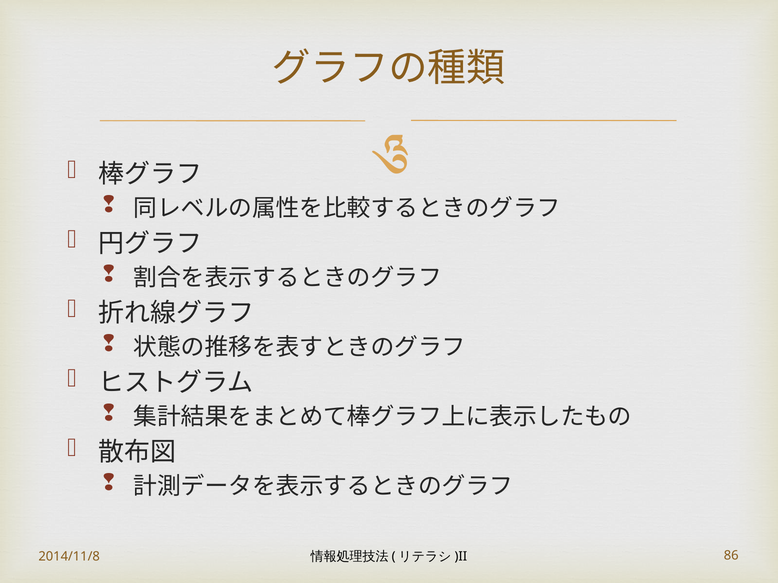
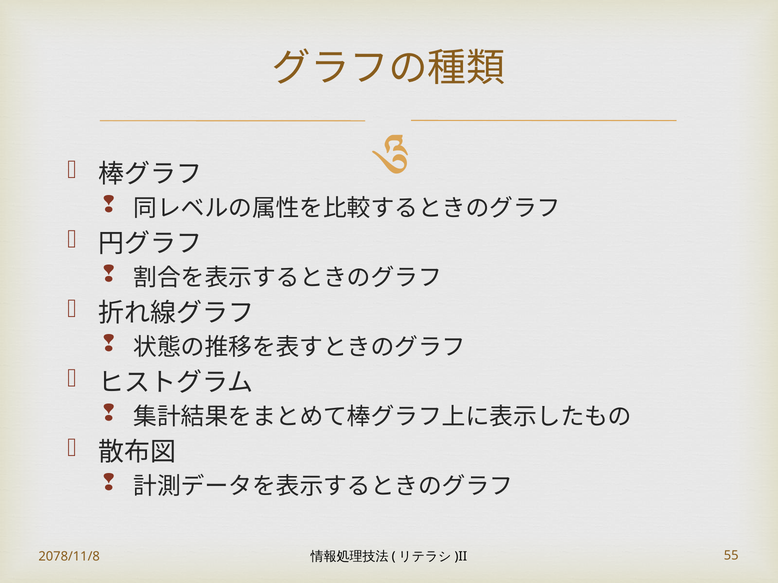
2014/11/8: 2014/11/8 -> 2078/11/8 (69, 557)
86: 86 -> 55 (731, 556)
